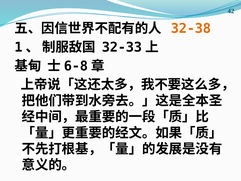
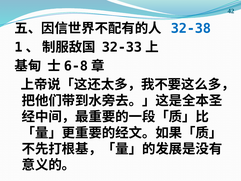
32-38 colour: orange -> blue (191, 28)
